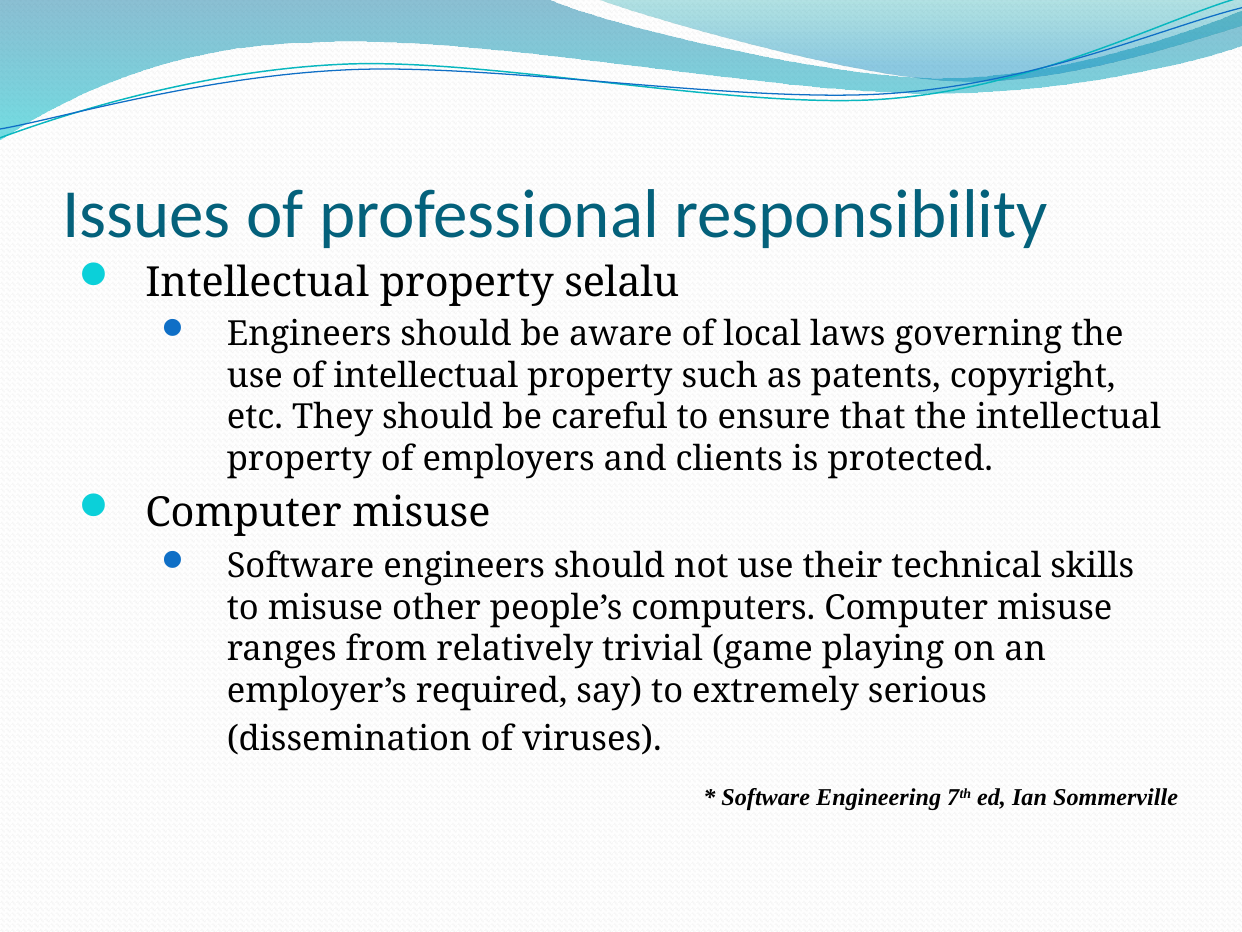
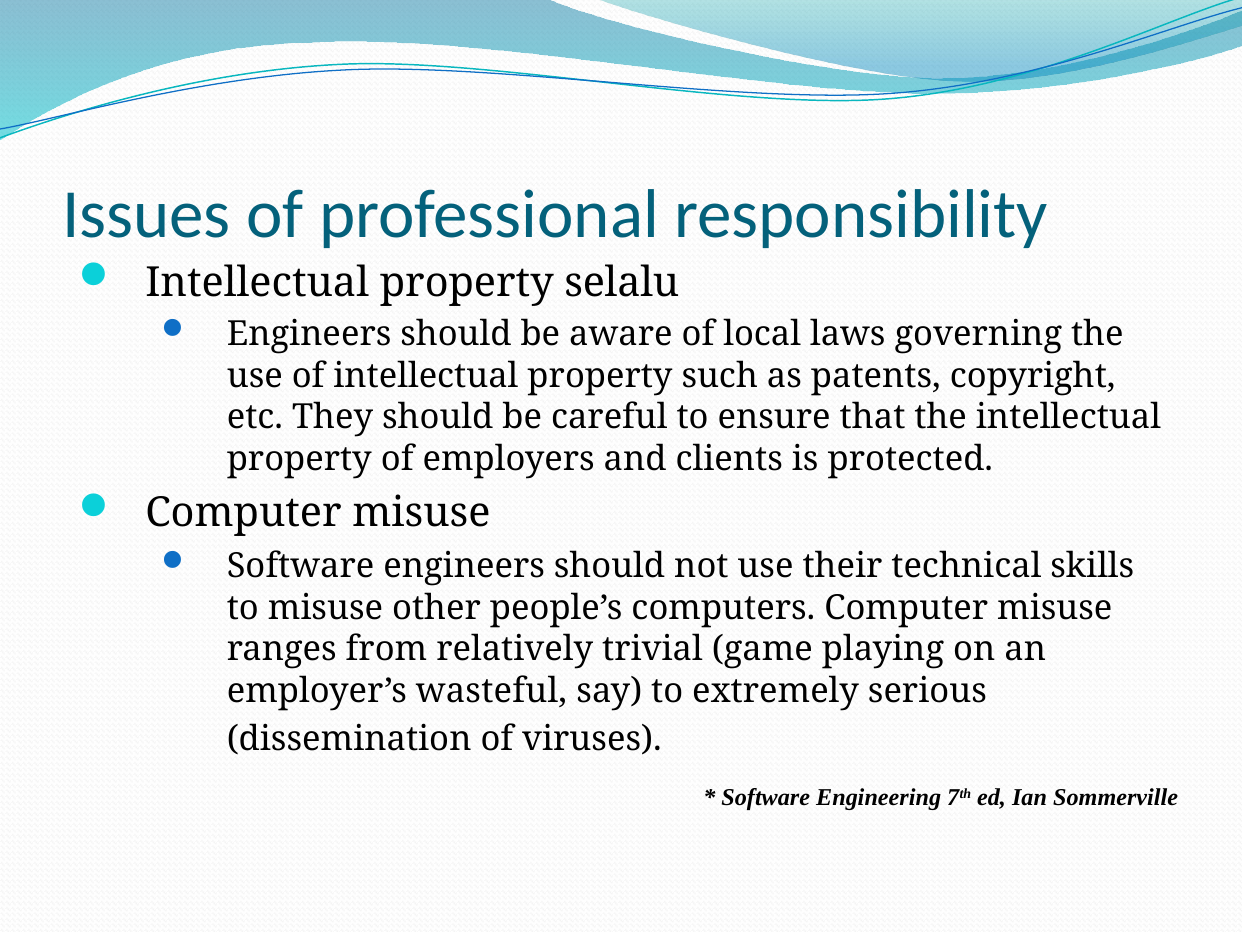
required: required -> wasteful (491, 690)
